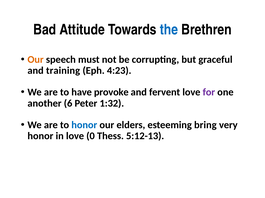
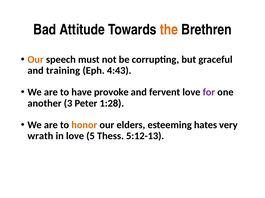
the colour: blue -> orange (169, 30)
4:23: 4:23 -> 4:43 (119, 71)
6: 6 -> 3 (68, 104)
1:32: 1:32 -> 1:28 (112, 104)
honor colour: blue -> orange (84, 125)
bring: bring -> hates (205, 125)
honor: honor -> wrath (40, 136)
0: 0 -> 5 (91, 136)
